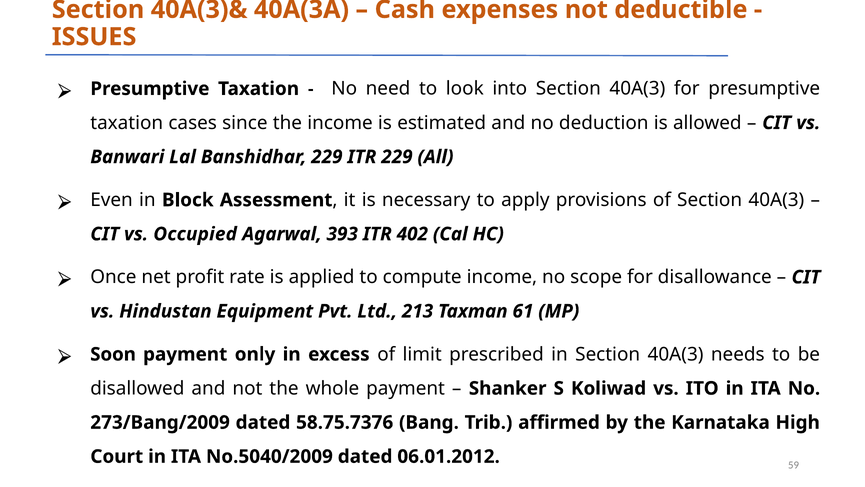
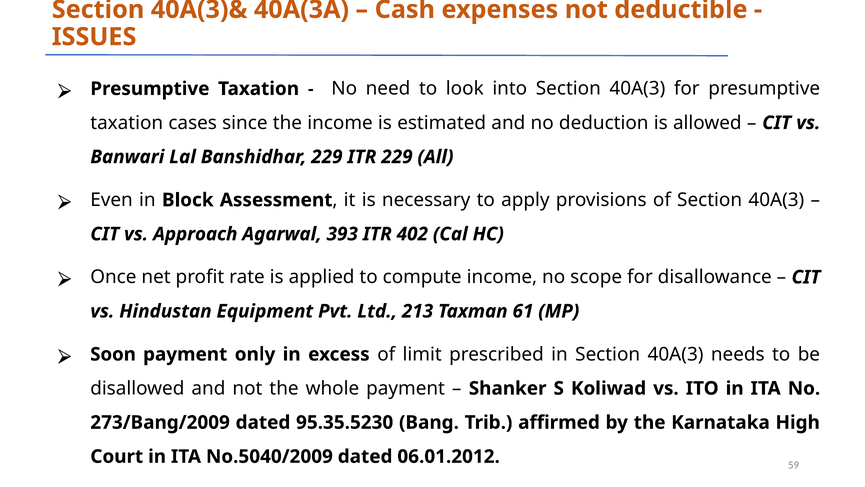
Occupied: Occupied -> Approach (195, 234)
58.75.7376: 58.75.7376 -> 95.35.5230 (345, 422)
